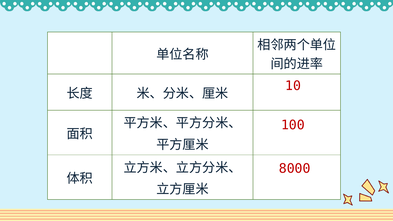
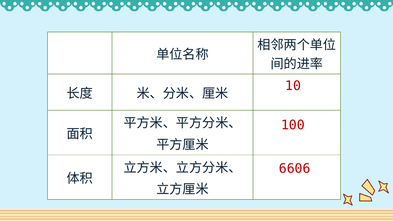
8000: 8000 -> 6606 (295, 169)
